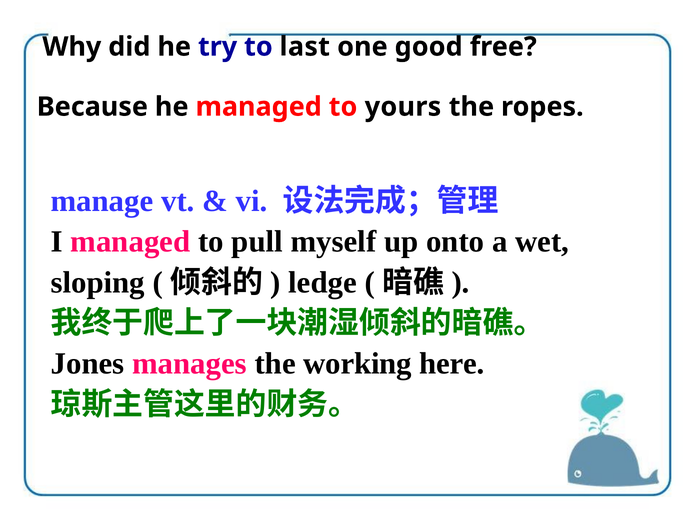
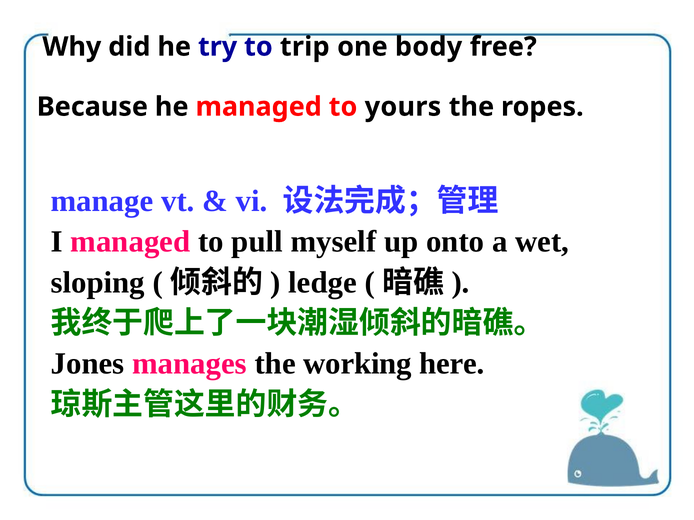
last: last -> trip (305, 47)
good: good -> body (429, 47)
